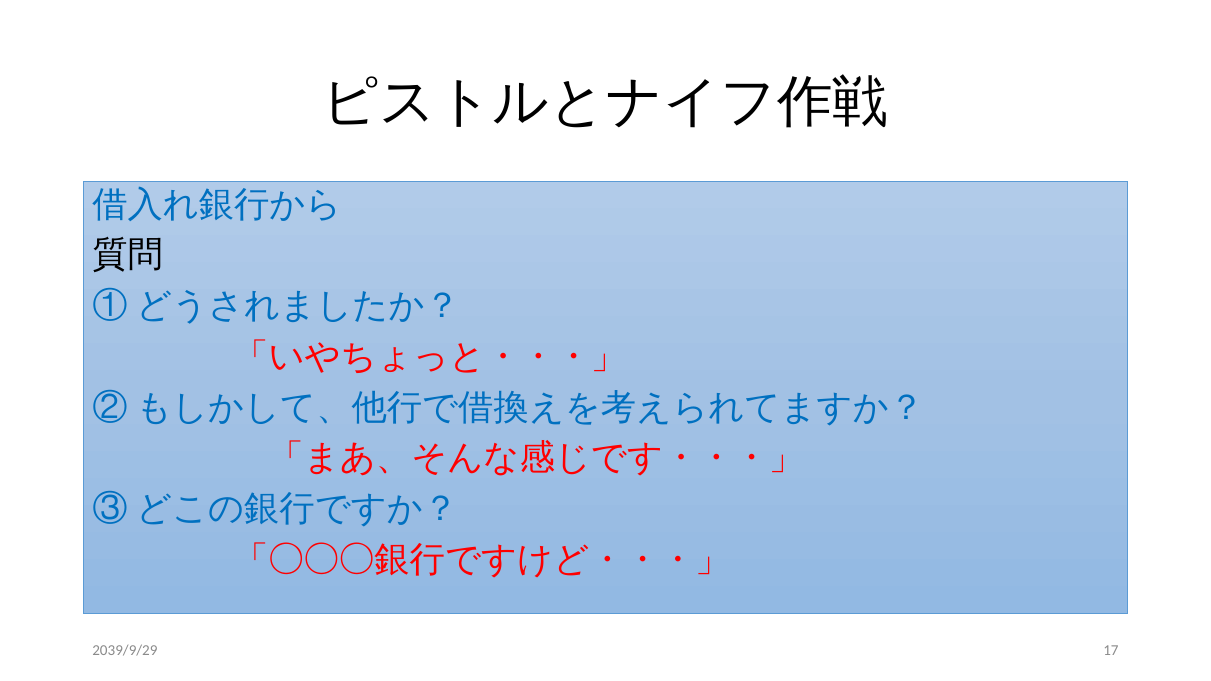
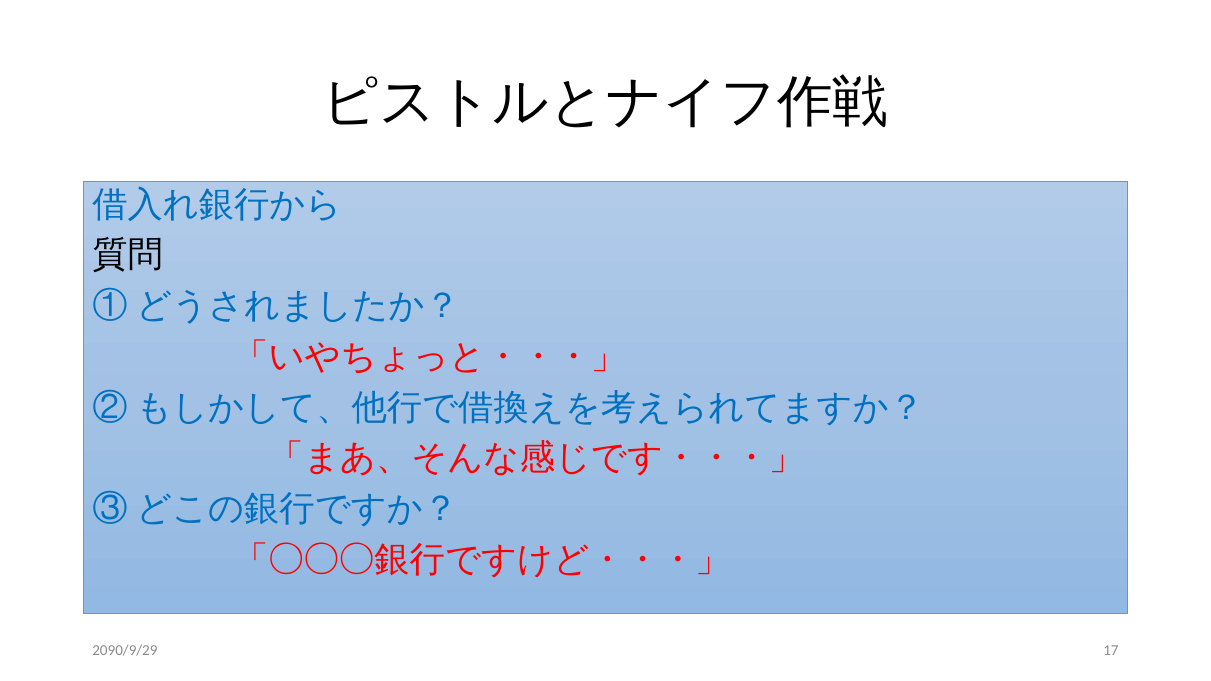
2039/9/29: 2039/9/29 -> 2090/9/29 (125, 651)
